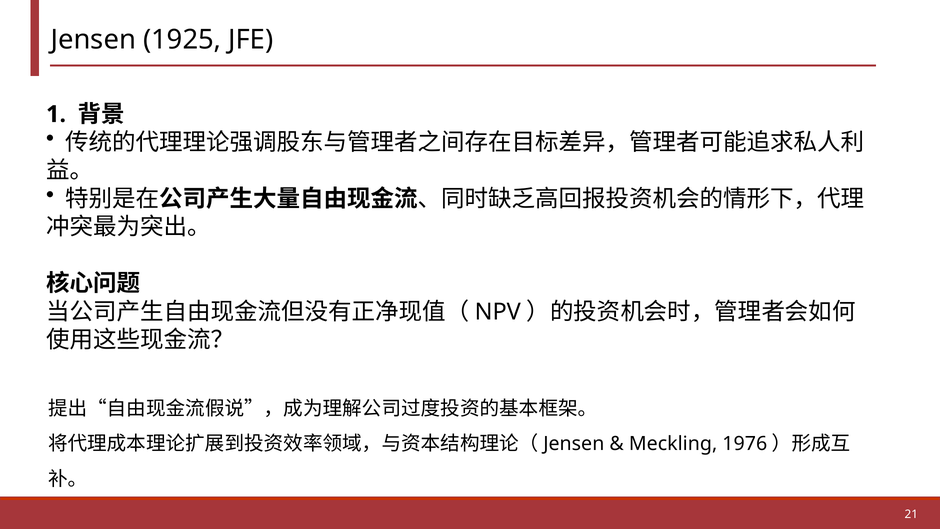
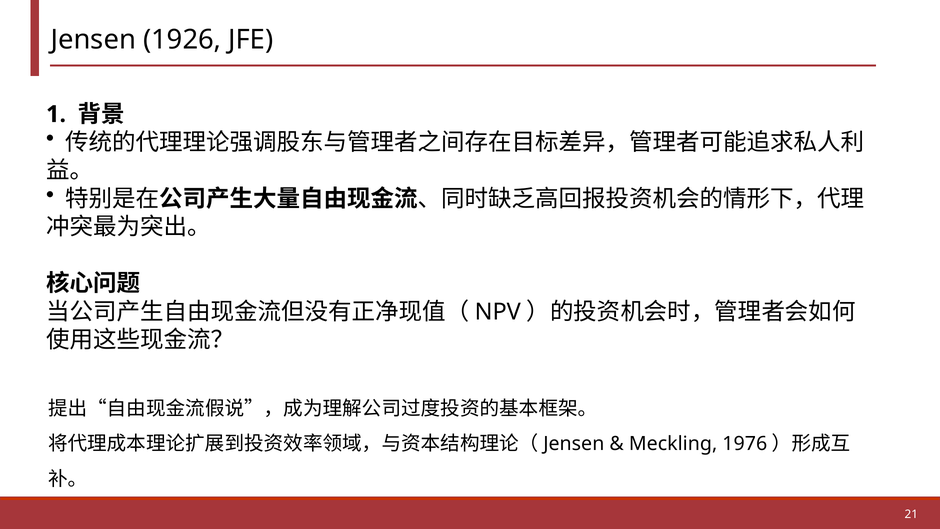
1925: 1925 -> 1926 (182, 40)
